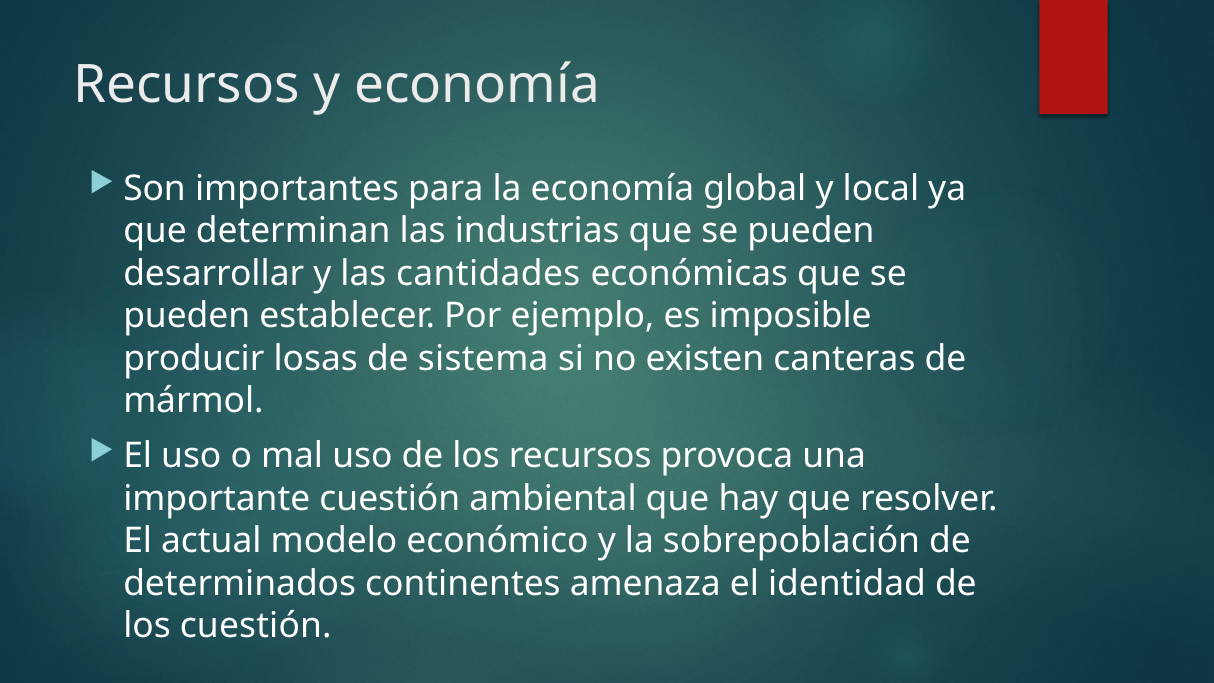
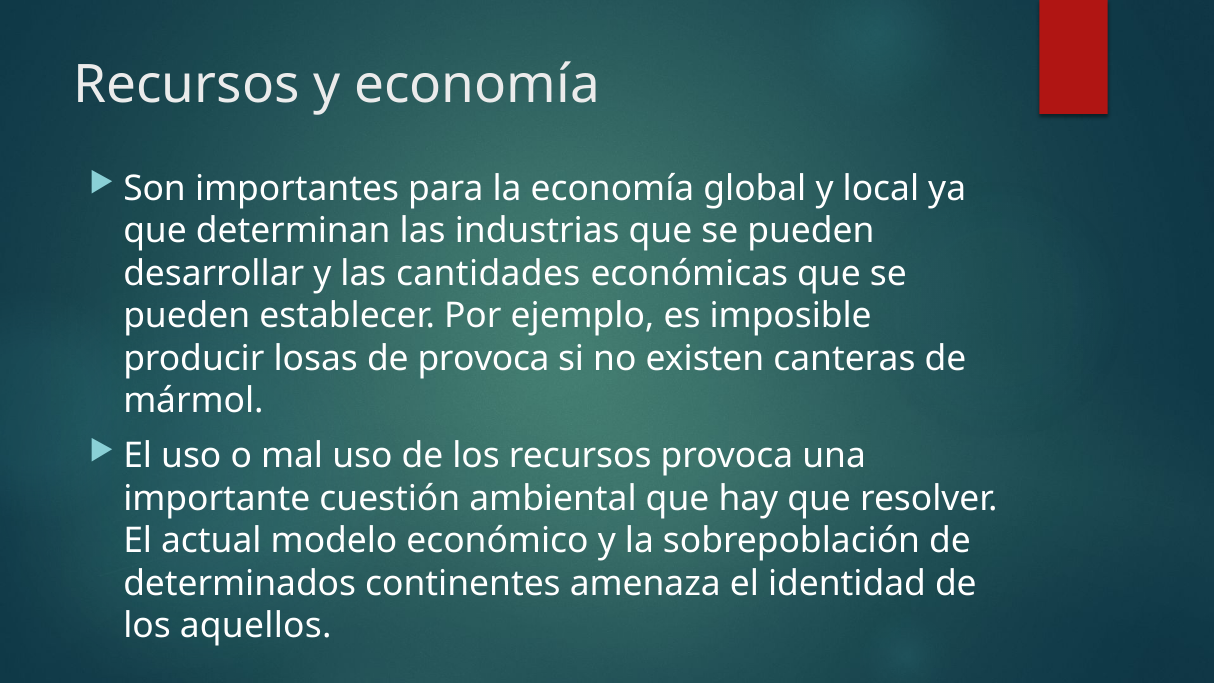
de sistema: sistema -> provoca (484, 358)
los cuestión: cuestión -> aquellos (256, 626)
